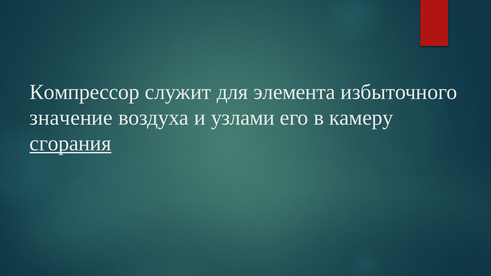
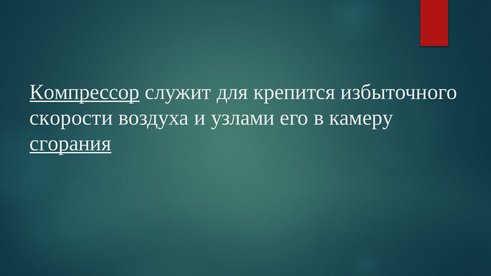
Компрессор underline: none -> present (85, 92)
элемента: элемента -> крепится (294, 92)
значение: значение -> скорости (71, 118)
